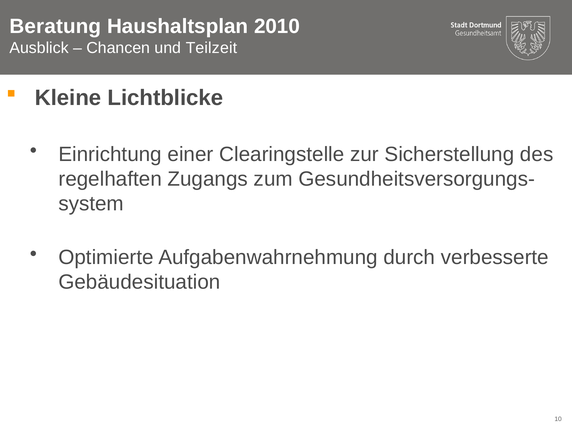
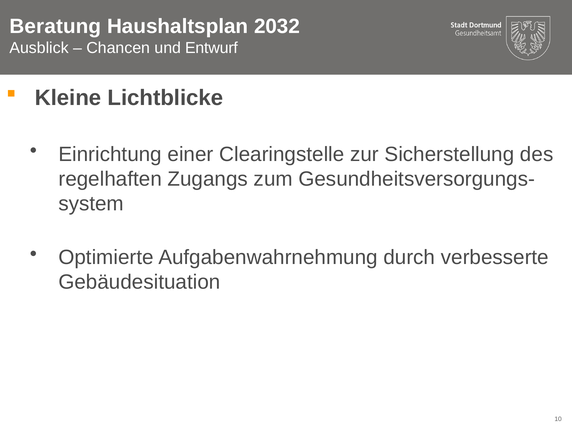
2010: 2010 -> 2032 (277, 26)
Teilzeit: Teilzeit -> Entwurf (212, 48)
